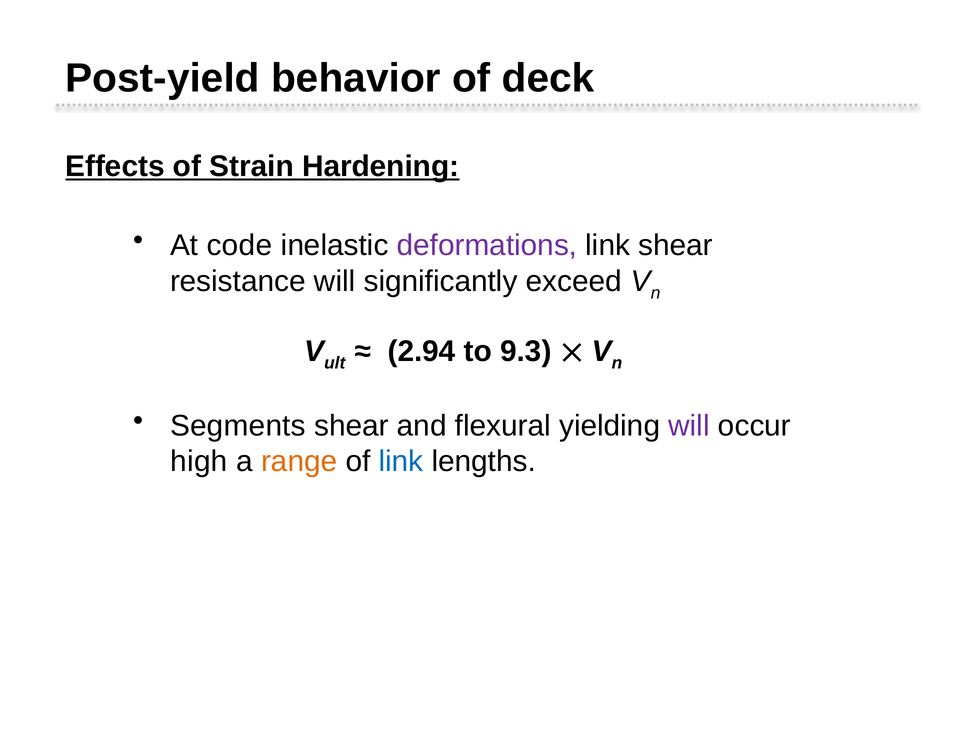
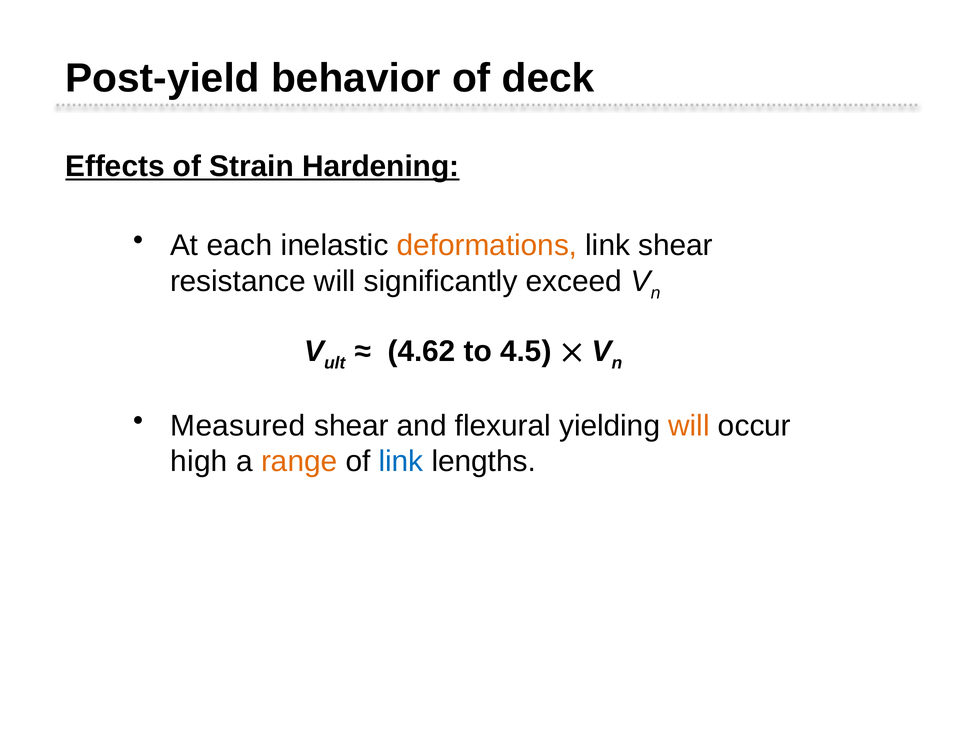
code: code -> each (239, 245)
deformations colour: purple -> orange (487, 245)
2.94: 2.94 -> 4.62 (422, 351)
9.3: 9.3 -> 4.5 (526, 351)
Segments: Segments -> Measured (238, 425)
will colour: purple -> orange (689, 425)
